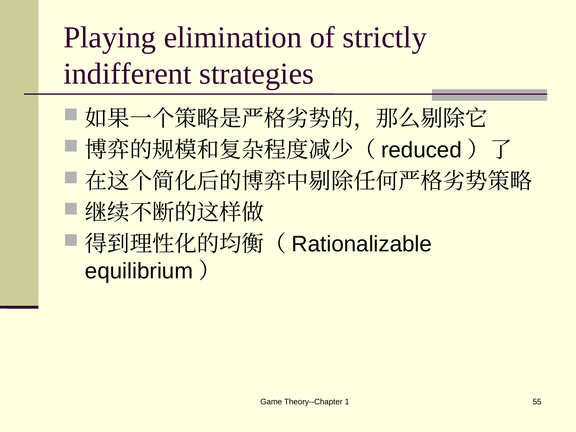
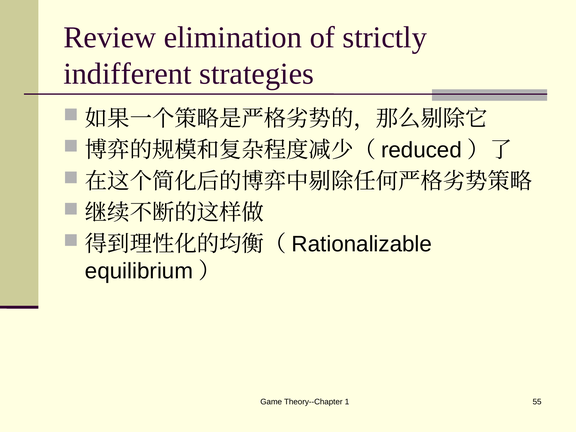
Playing: Playing -> Review (110, 37)
